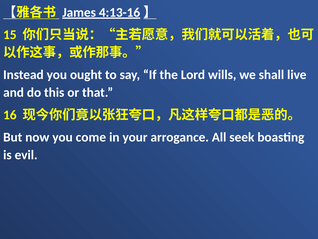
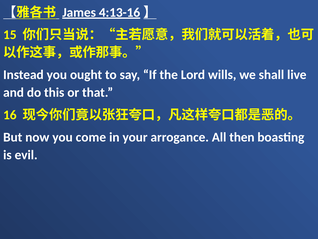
seek: seek -> then (242, 137)
